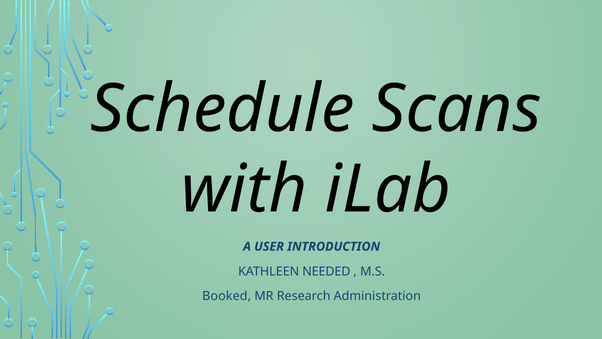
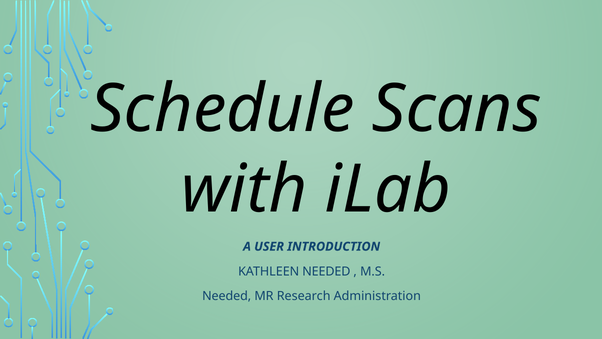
Booked: Booked -> Needed (227, 296)
